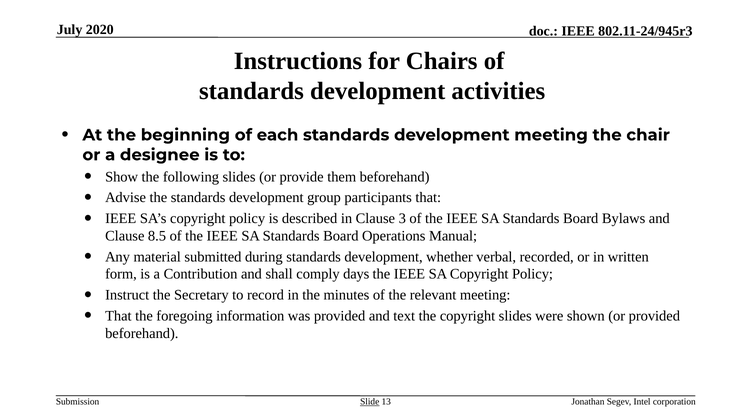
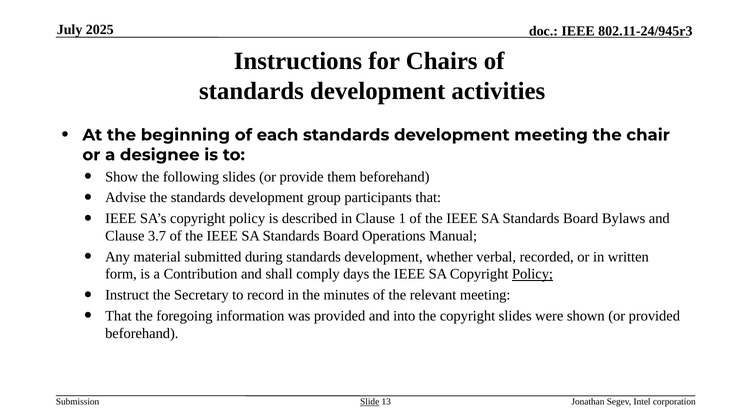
2020: 2020 -> 2025 (100, 30)
3: 3 -> 1 (402, 219)
8.5: 8.5 -> 3.7 (157, 236)
Policy underline: none -> present (533, 274)
text: text -> into (404, 316)
